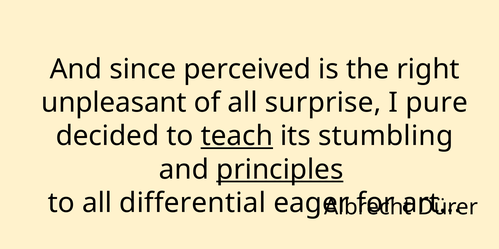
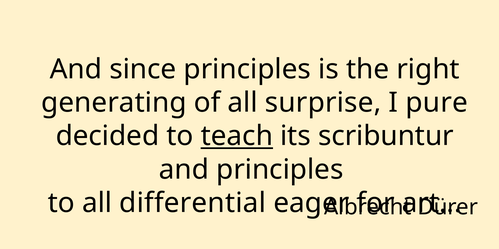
since perceived: perceived -> principles (247, 69)
unpleasant: unpleasant -> generating (114, 103)
stumbling: stumbling -> scribuntur (386, 136)
principles underline: present -> none (280, 170)
